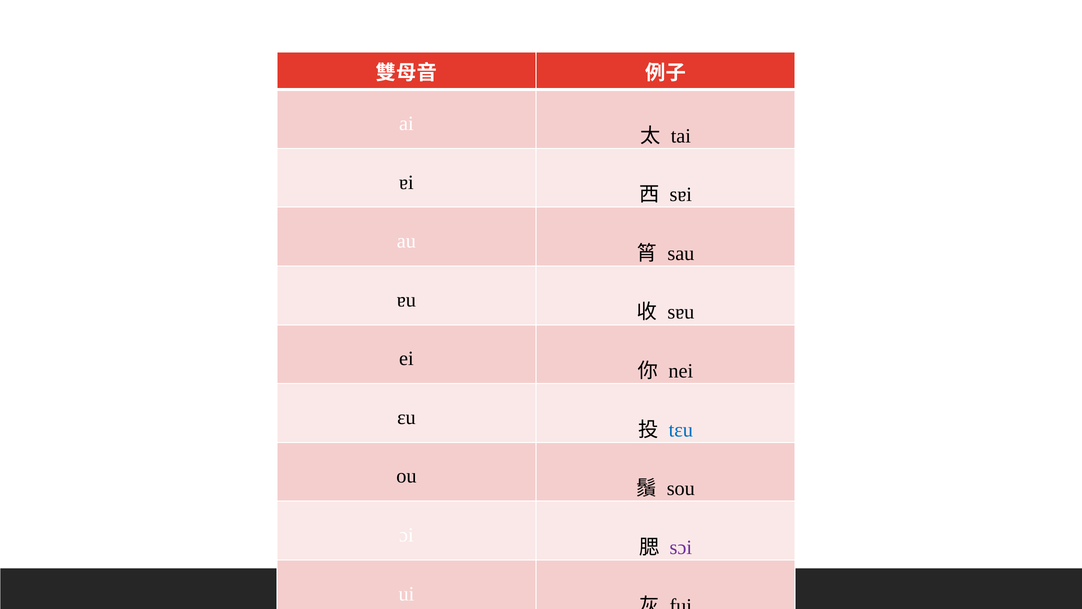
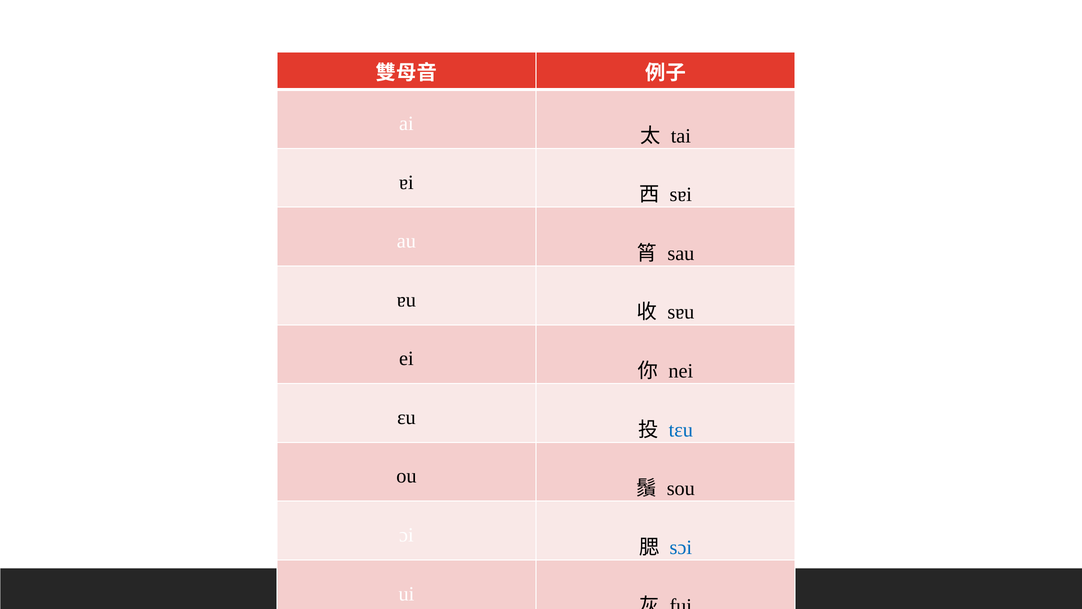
sɔi colour: purple -> blue (681, 547)
